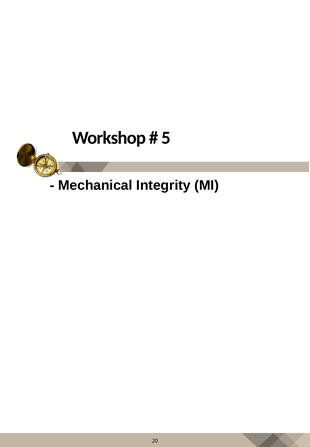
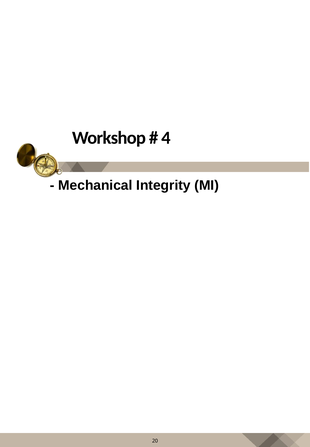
5: 5 -> 4 (166, 138)
